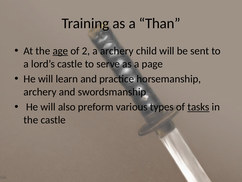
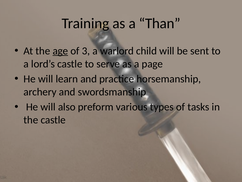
2: 2 -> 3 (86, 51)
a archery: archery -> warlord (117, 51)
tasks underline: present -> none (198, 107)
